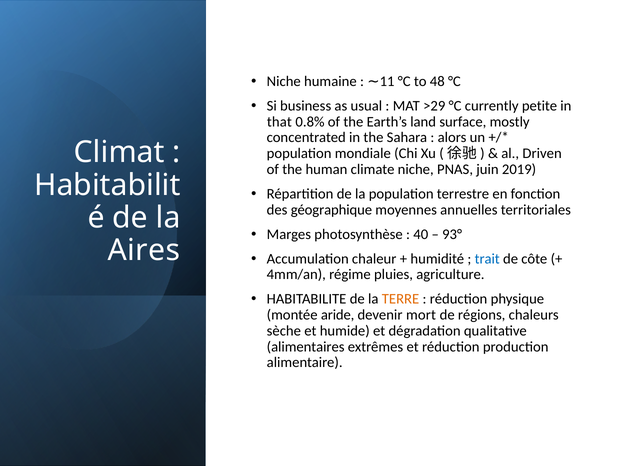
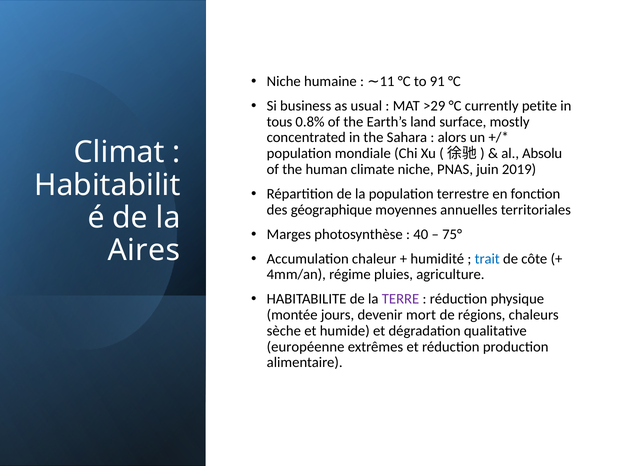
48: 48 -> 91 (437, 81)
that: that -> tous (280, 122)
Driven: Driven -> Absolu (542, 153)
93°: 93° -> 75° (452, 234)
TERRE colour: orange -> purple (401, 299)
aride: aride -> jours (338, 315)
alimentaires: alimentaires -> européenne (306, 347)
